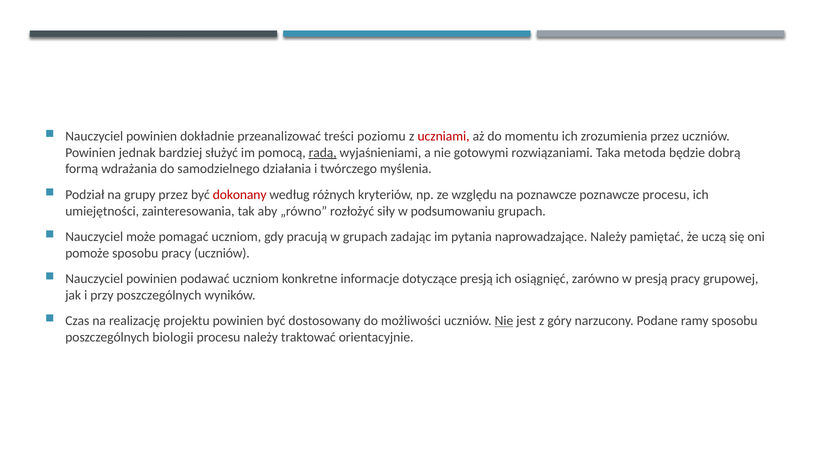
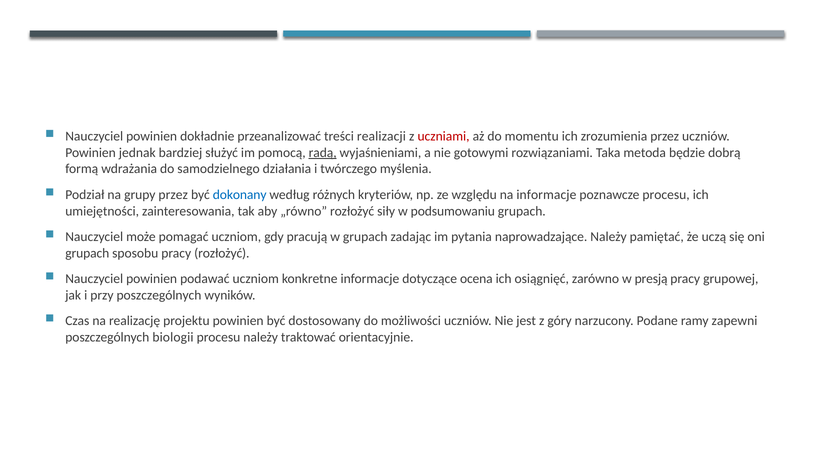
poziomu: poziomu -> realizacji (381, 136)
dokonany colour: red -> blue (240, 195)
na poznawcze: poznawcze -> informacje (546, 195)
pomoże: pomoże -> grupach (87, 253)
pracy uczniów: uczniów -> rozłożyć (222, 253)
dotyczące presją: presją -> ocena (476, 279)
Nie underline: present -> none (504, 321)
ramy sposobu: sposobu -> zapewni (735, 321)
